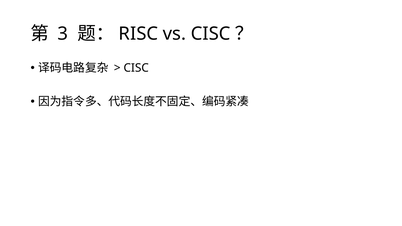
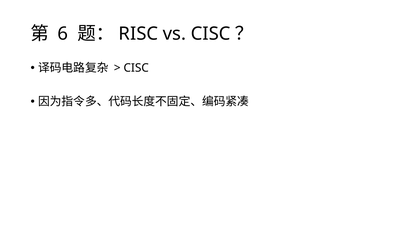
3: 3 -> 6 (63, 34)
